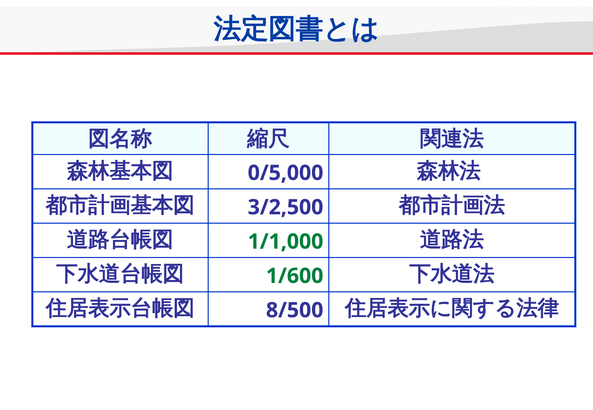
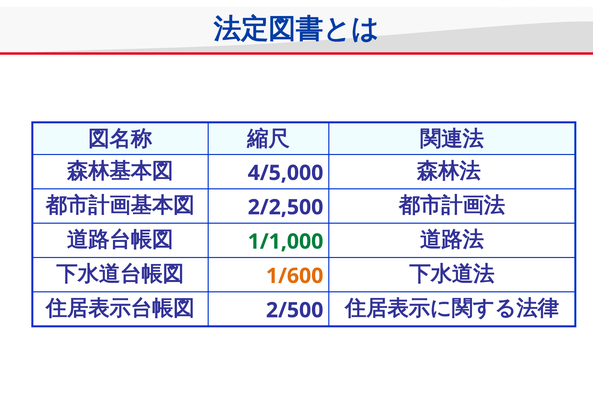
0/5,000: 0/5,000 -> 4/5,000 (286, 173)
3/2,500: 3/2,500 -> 2/2,500 (286, 208)
1/600 colour: green -> orange (295, 276)
8/500: 8/500 -> 2/500 (295, 311)
